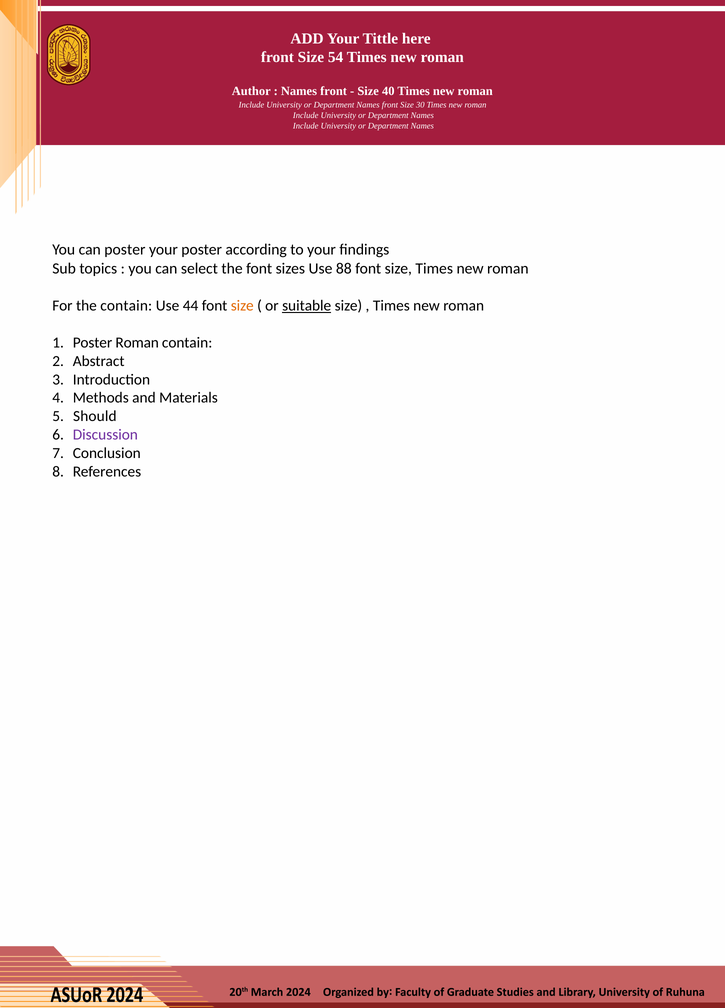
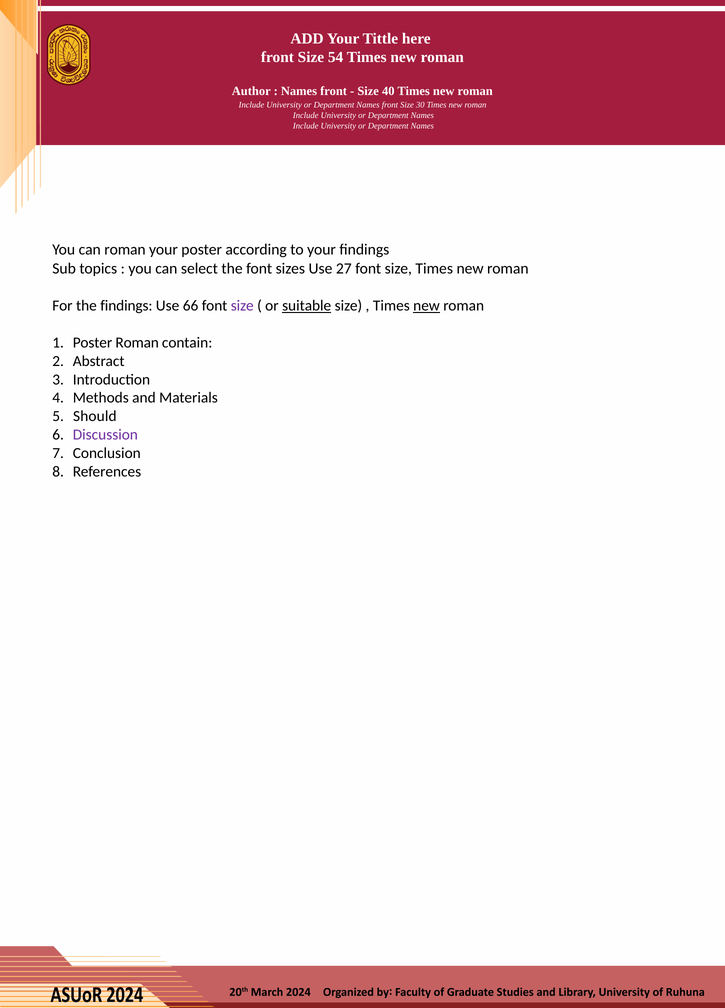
can poster: poster -> roman (125, 250)
88: 88 -> 27 (344, 268)
the contain: contain -> findings (126, 306)
44: 44 -> 66 (191, 306)
size colour: orange -> purple (242, 306)
new underline: none -> present (427, 306)
